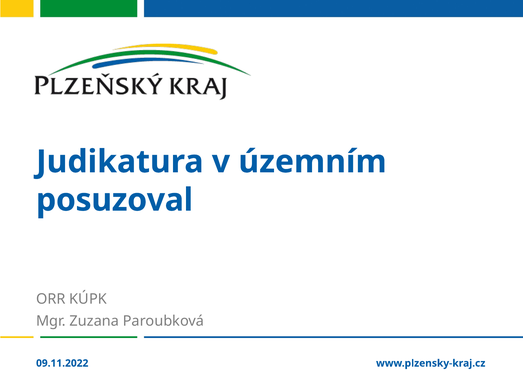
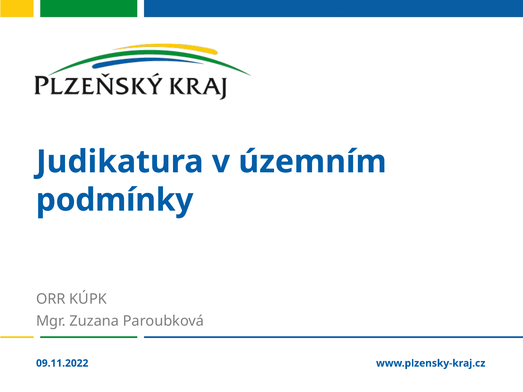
posuzoval: posuzoval -> podmínky (115, 200)
